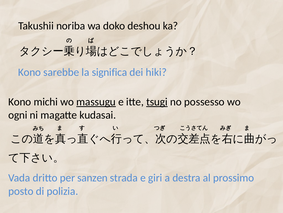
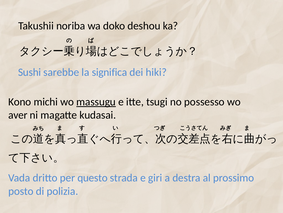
Kono: Kono -> Sushi (30, 72)
tsugi underline: present -> none (157, 102)
ogni: ogni -> aver (18, 115)
sanzen: sanzen -> questo (93, 177)
